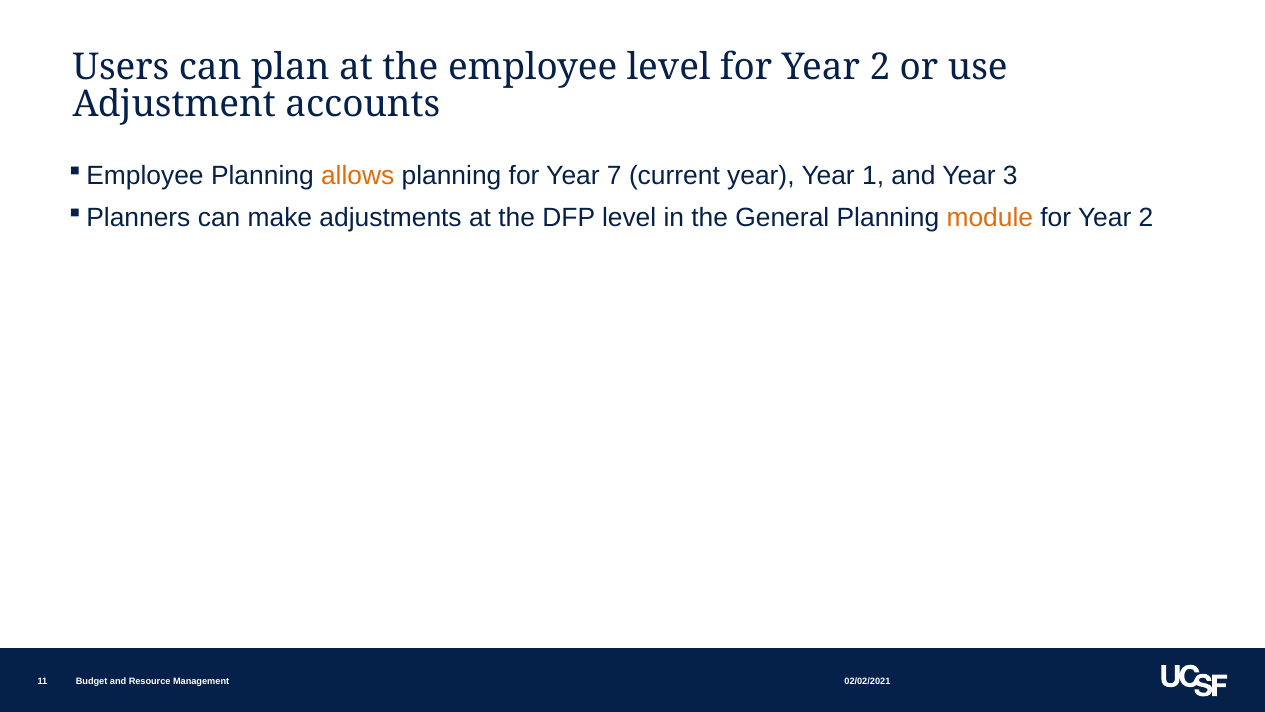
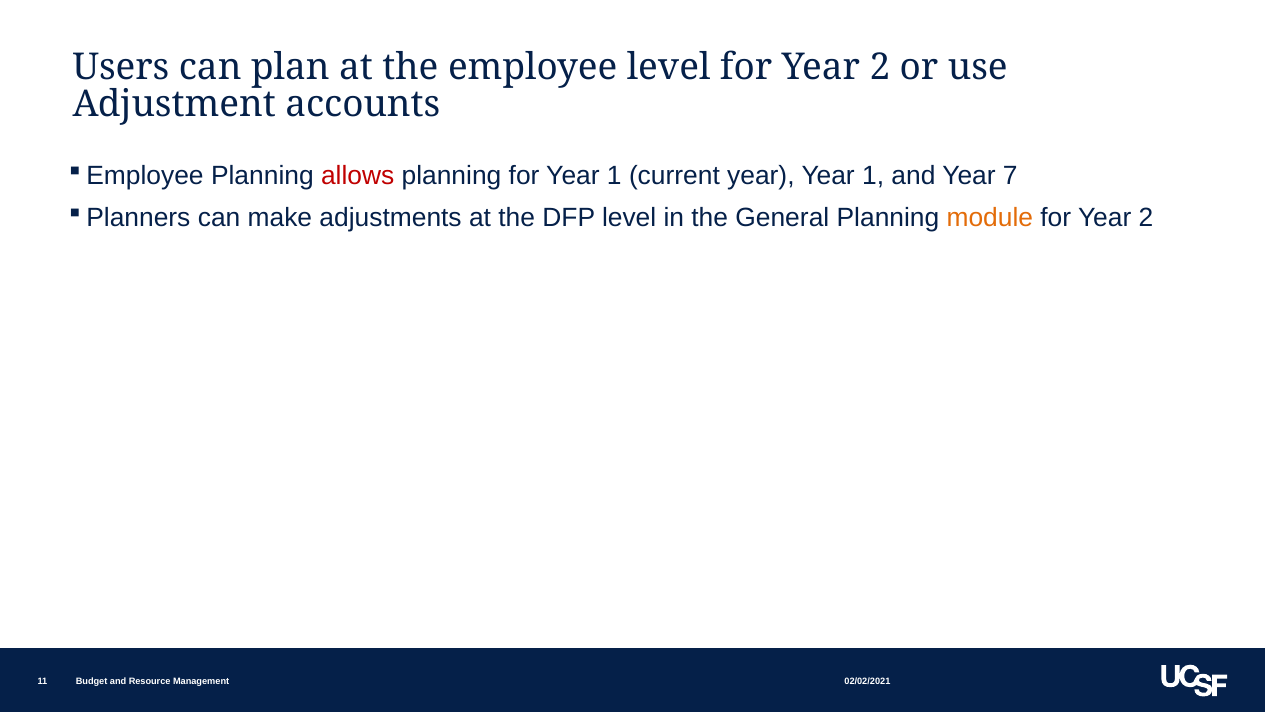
allows colour: orange -> red (358, 176)
for Year 7: 7 -> 1 (614, 176)
3: 3 -> 7 (1010, 176)
